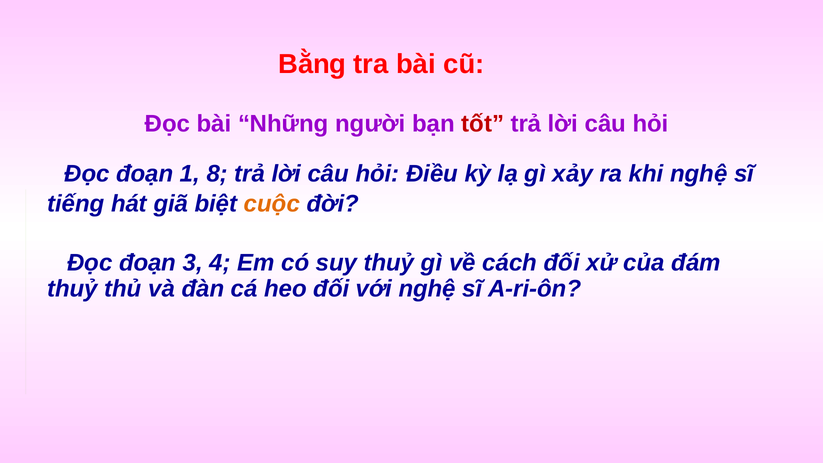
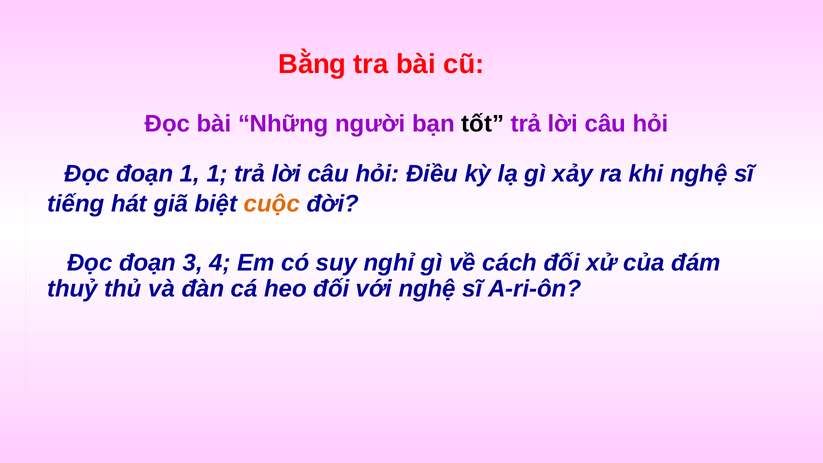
tốt colour: red -> black (483, 124)
1 8: 8 -> 1 (217, 174)
suy thuỷ: thuỷ -> nghỉ (389, 263)
